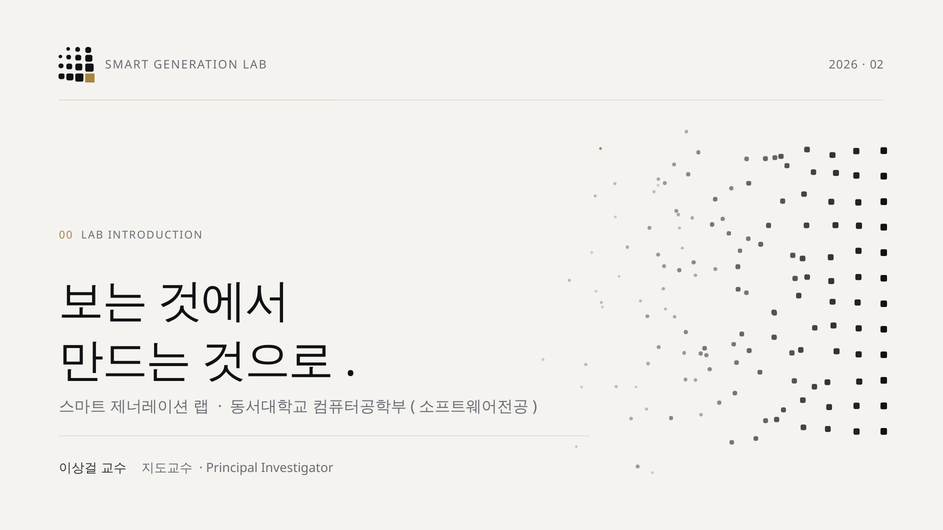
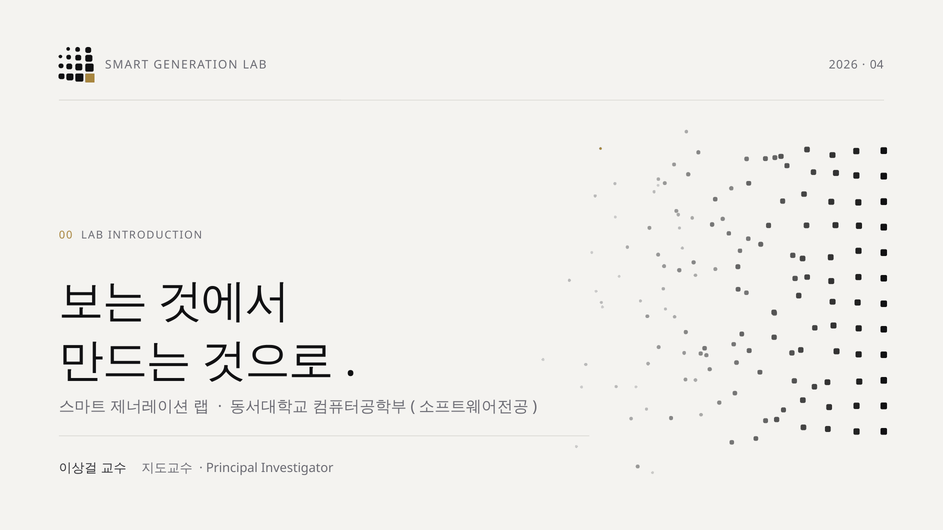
02: 02 -> 04 (877, 65)
